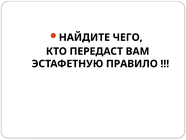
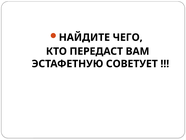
ПРАВИЛО: ПРАВИЛО -> СОВЕТУЕТ (132, 64)
